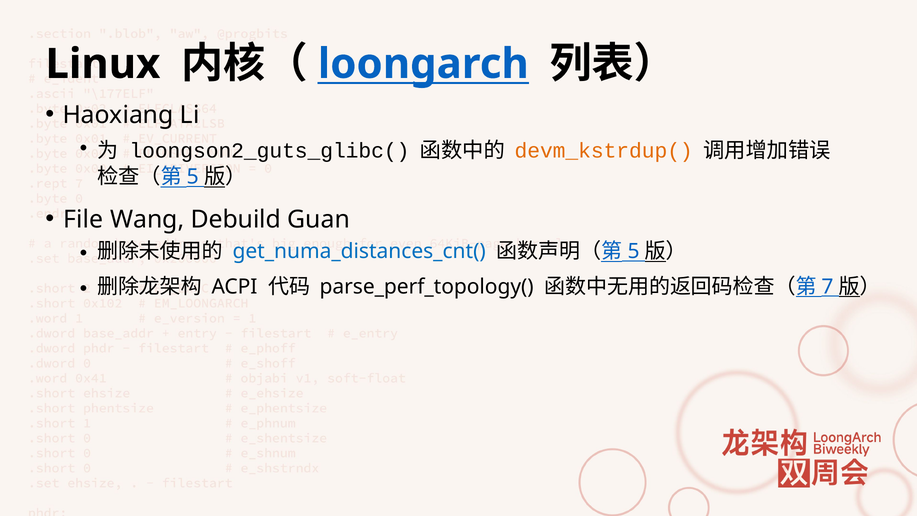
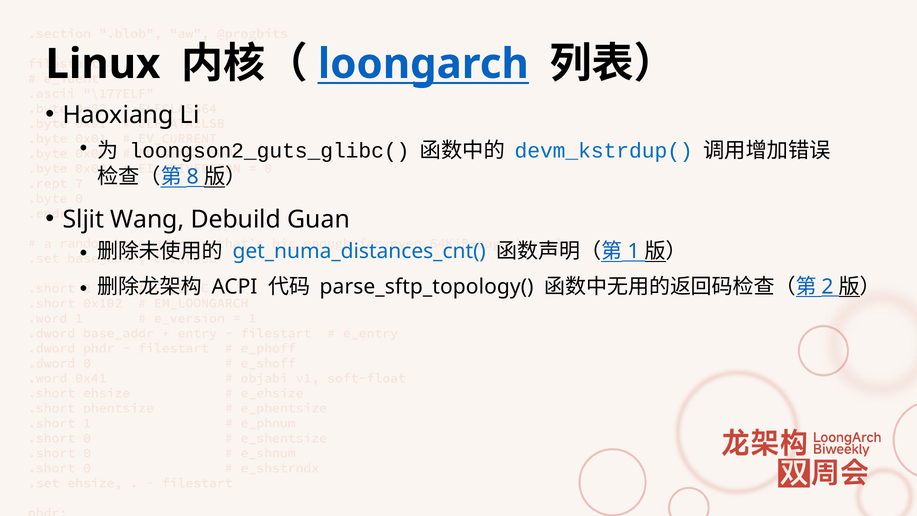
devm_kstrdup( colour: orange -> blue (604, 150)
5: 5 -> 8 (193, 177)
File: File -> Sljit (83, 219)
5: 5 -> 1 (634, 251)
parse_perf_topology(: parse_perf_topology( -> parse_sftp_topology( (427, 287)
7: 7 -> 2 (827, 287)
